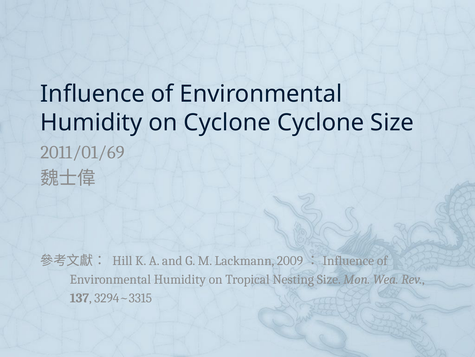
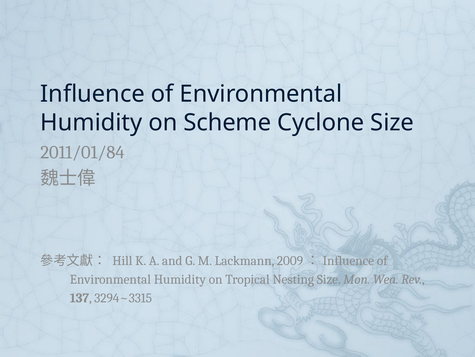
on Cyclone: Cyclone -> Scheme (227, 122)
2011/01/69: 2011/01/69 -> 2011/01/84 (83, 152)
